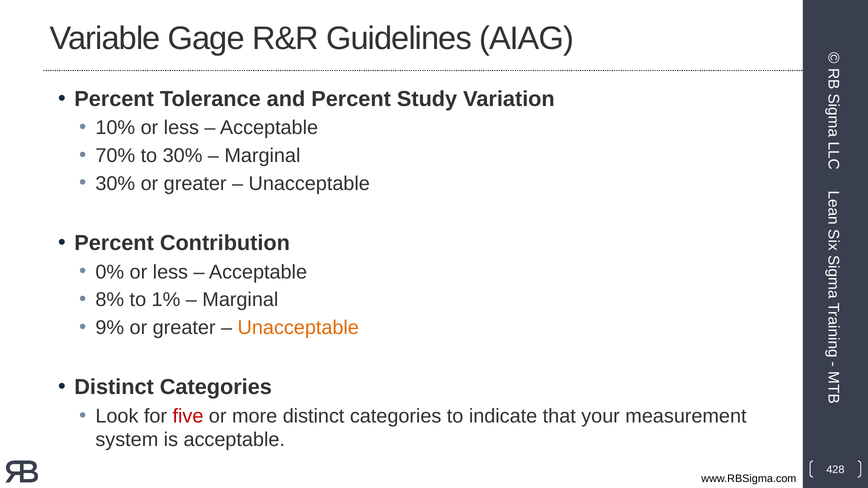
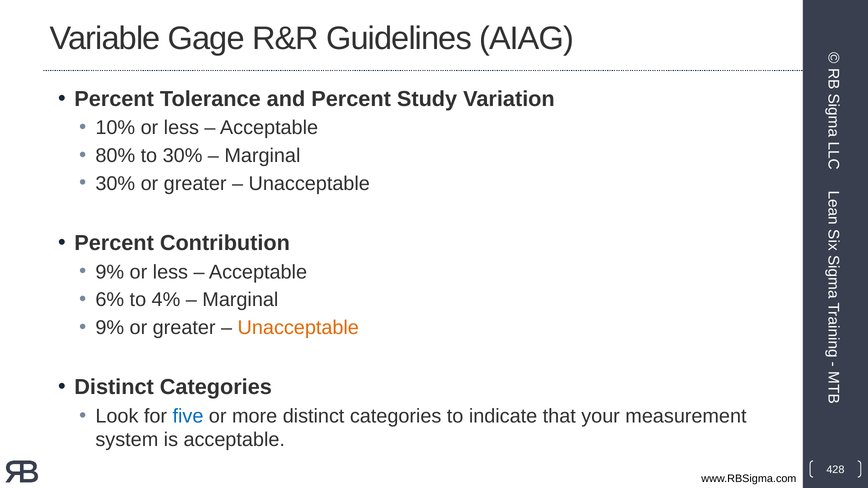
70%: 70% -> 80% (115, 156)
0%: 0% -> 9% (110, 272)
8%: 8% -> 6% (110, 300)
1%: 1% -> 4% (166, 300)
five colour: red -> blue (188, 416)
